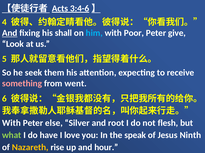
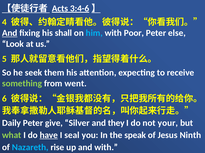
give: give -> else (177, 33)
something colour: pink -> light green (22, 84)
With: With -> Daily (11, 123)
else: else -> give (54, 123)
root: root -> they (116, 123)
flesh: flesh -> your (168, 123)
have underline: none -> present (49, 136)
love: love -> seal (72, 136)
Nazareth colour: yellow -> light blue (30, 148)
and hour: hour -> with (106, 148)
